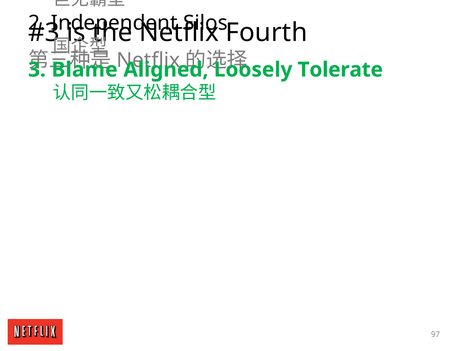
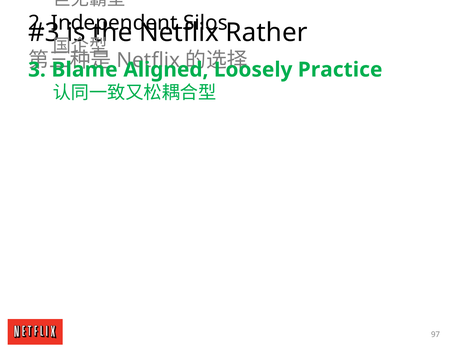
Fourth: Fourth -> Rather (267, 33)
Tolerate: Tolerate -> Practice (340, 70)
